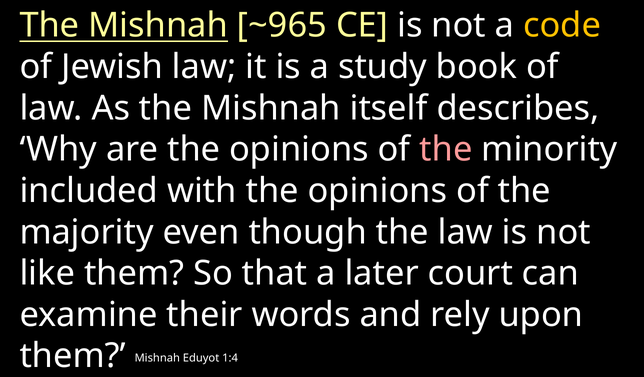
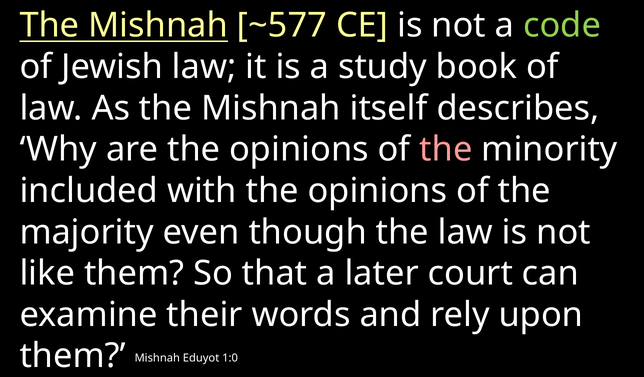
~965: ~965 -> ~577 (282, 26)
code colour: yellow -> light green (562, 26)
1:4: 1:4 -> 1:0 (230, 358)
